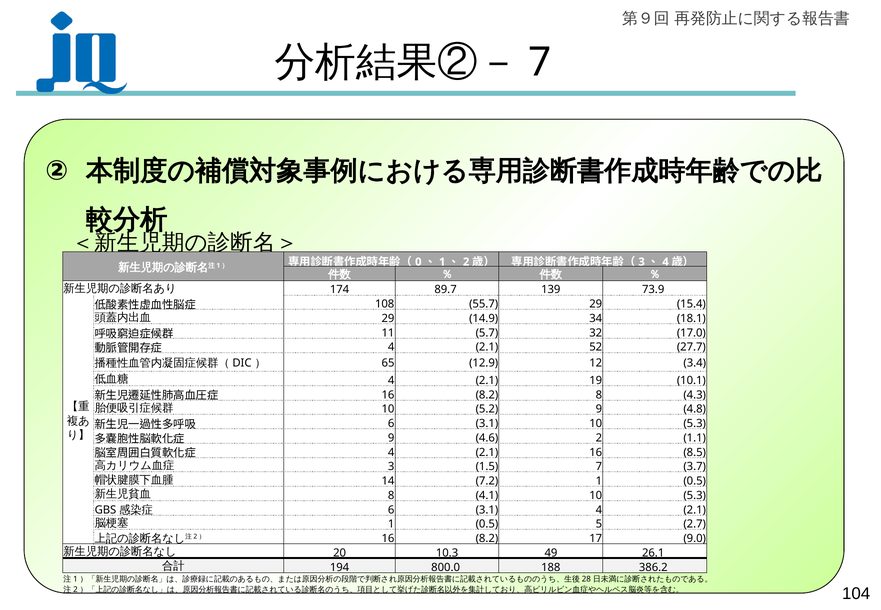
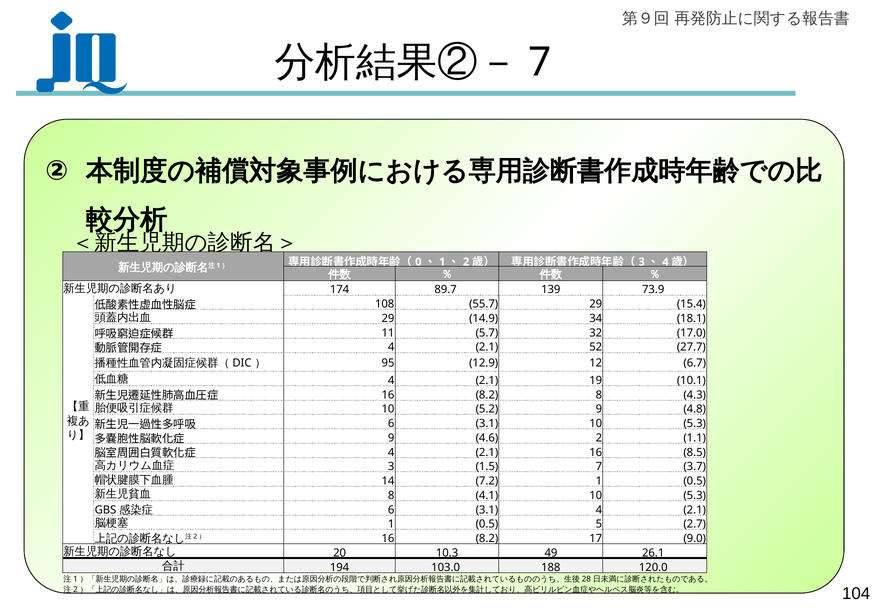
65: 65 -> 95 (388, 363)
3.4: 3.4 -> 6.7 (695, 363)
800.0: 800.0 -> 103.0 (446, 567)
386.2: 386.2 -> 120.0 (653, 567)
